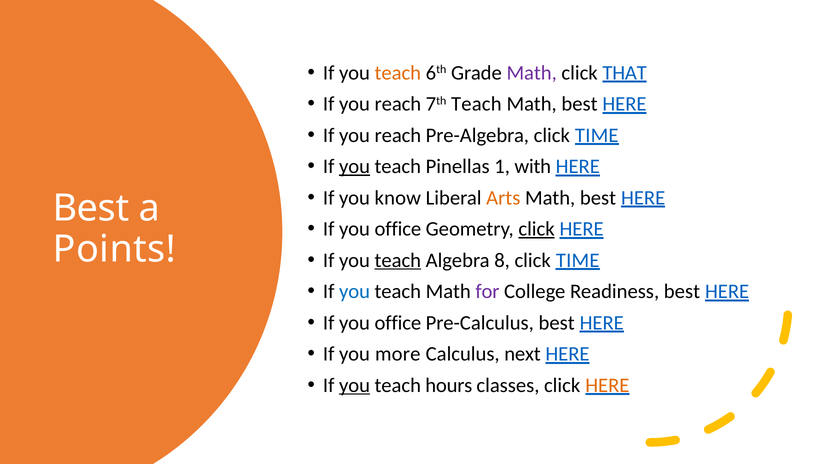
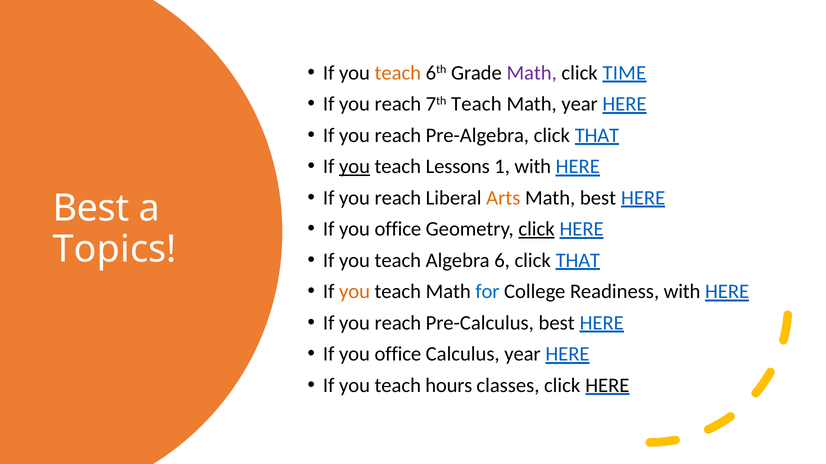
THAT: THAT -> TIME (624, 73)
best: best -> year (580, 104)
Pre-Algebra click TIME: TIME -> THAT (597, 135)
Pinellas: Pinellas -> Lessons (458, 167)
know: know -> reach (398, 198)
Points: Points -> Topics (115, 250)
teach underline: present -> none (398, 261)
8: 8 -> 6 (502, 261)
TIME: TIME -> THAT (578, 261)
you colour: blue -> orange (355, 292)
for colour: purple -> blue (487, 292)
Readiness best: best -> with (682, 292)
office: office -> reach (398, 323)
more: more -> office (398, 354)
Calculus next: next -> year (522, 354)
you underline: present -> none (355, 386)
HERE colour: orange -> black (607, 386)
